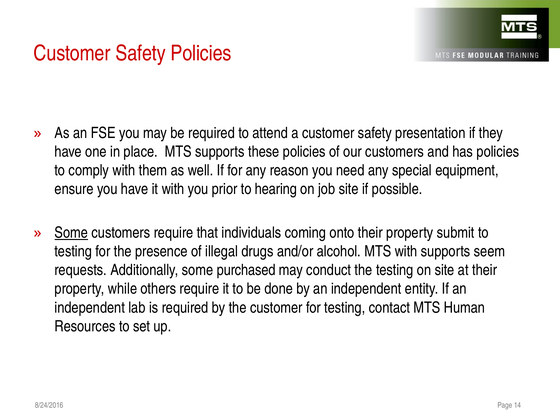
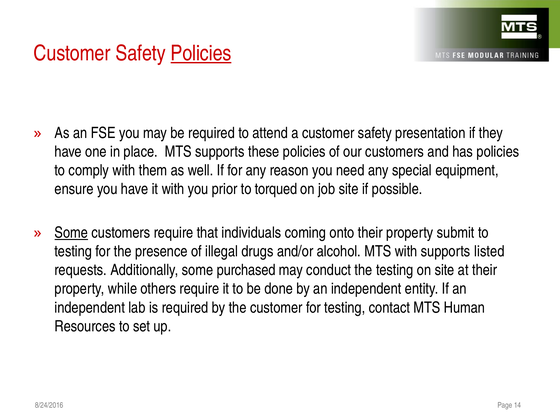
Policies underline: none -> present (201, 53)
hearing: hearing -> torqued (276, 189)
seem: seem -> listed (489, 251)
